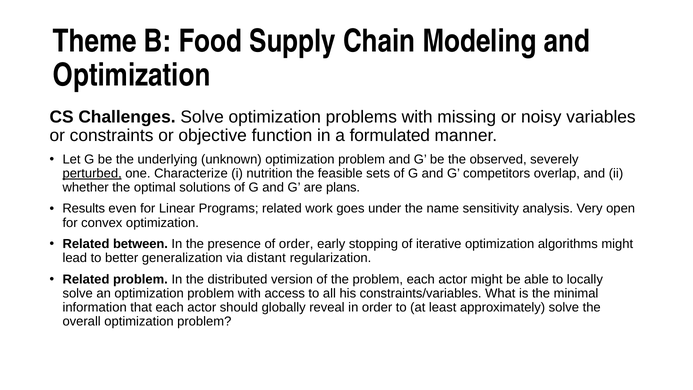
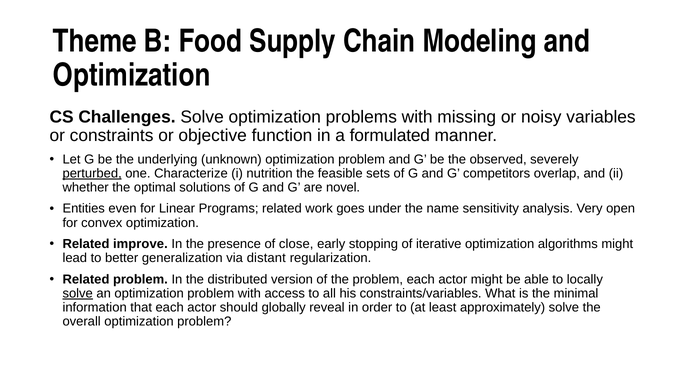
plans: plans -> novel (343, 187)
Results: Results -> Entities (84, 209)
between: between -> improve (140, 244)
of order: order -> close (296, 244)
solve underline: none -> present (78, 293)
